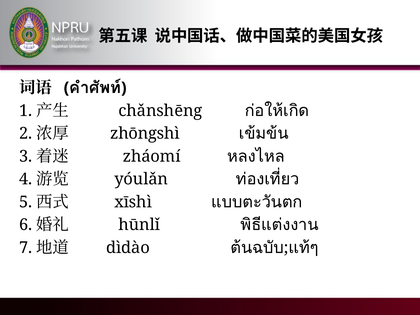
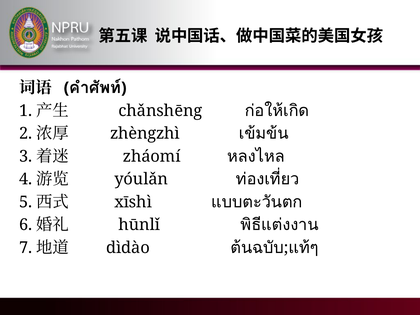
zhōngshì: zhōngshì -> zhèngzhì (145, 133)
